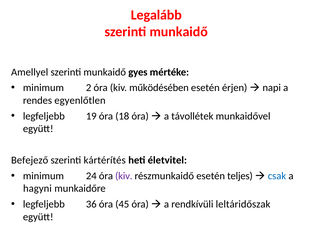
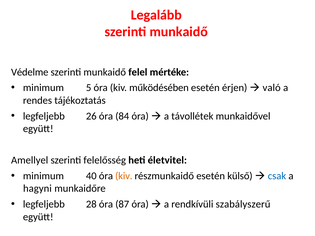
Amellyel: Amellyel -> Védelme (30, 72)
gyes: gyes -> felel (138, 72)
2: 2 -> 5 (89, 88)
napi: napi -> való (272, 88)
egyenlőtlen: egyenlőtlen -> tájékoztatás (80, 100)
19: 19 -> 26 (91, 116)
18: 18 -> 84 (122, 116)
Befejező: Befejező -> Amellyel (30, 160)
kártérítés: kártérítés -> felelősség (105, 160)
24: 24 -> 40 (91, 176)
kiv colour: purple -> orange (124, 176)
teljes: teljes -> külső (240, 176)
36: 36 -> 28 (91, 204)
45: 45 -> 87 (122, 204)
leltáridőszak: leltáridőszak -> szabályszerű (243, 204)
